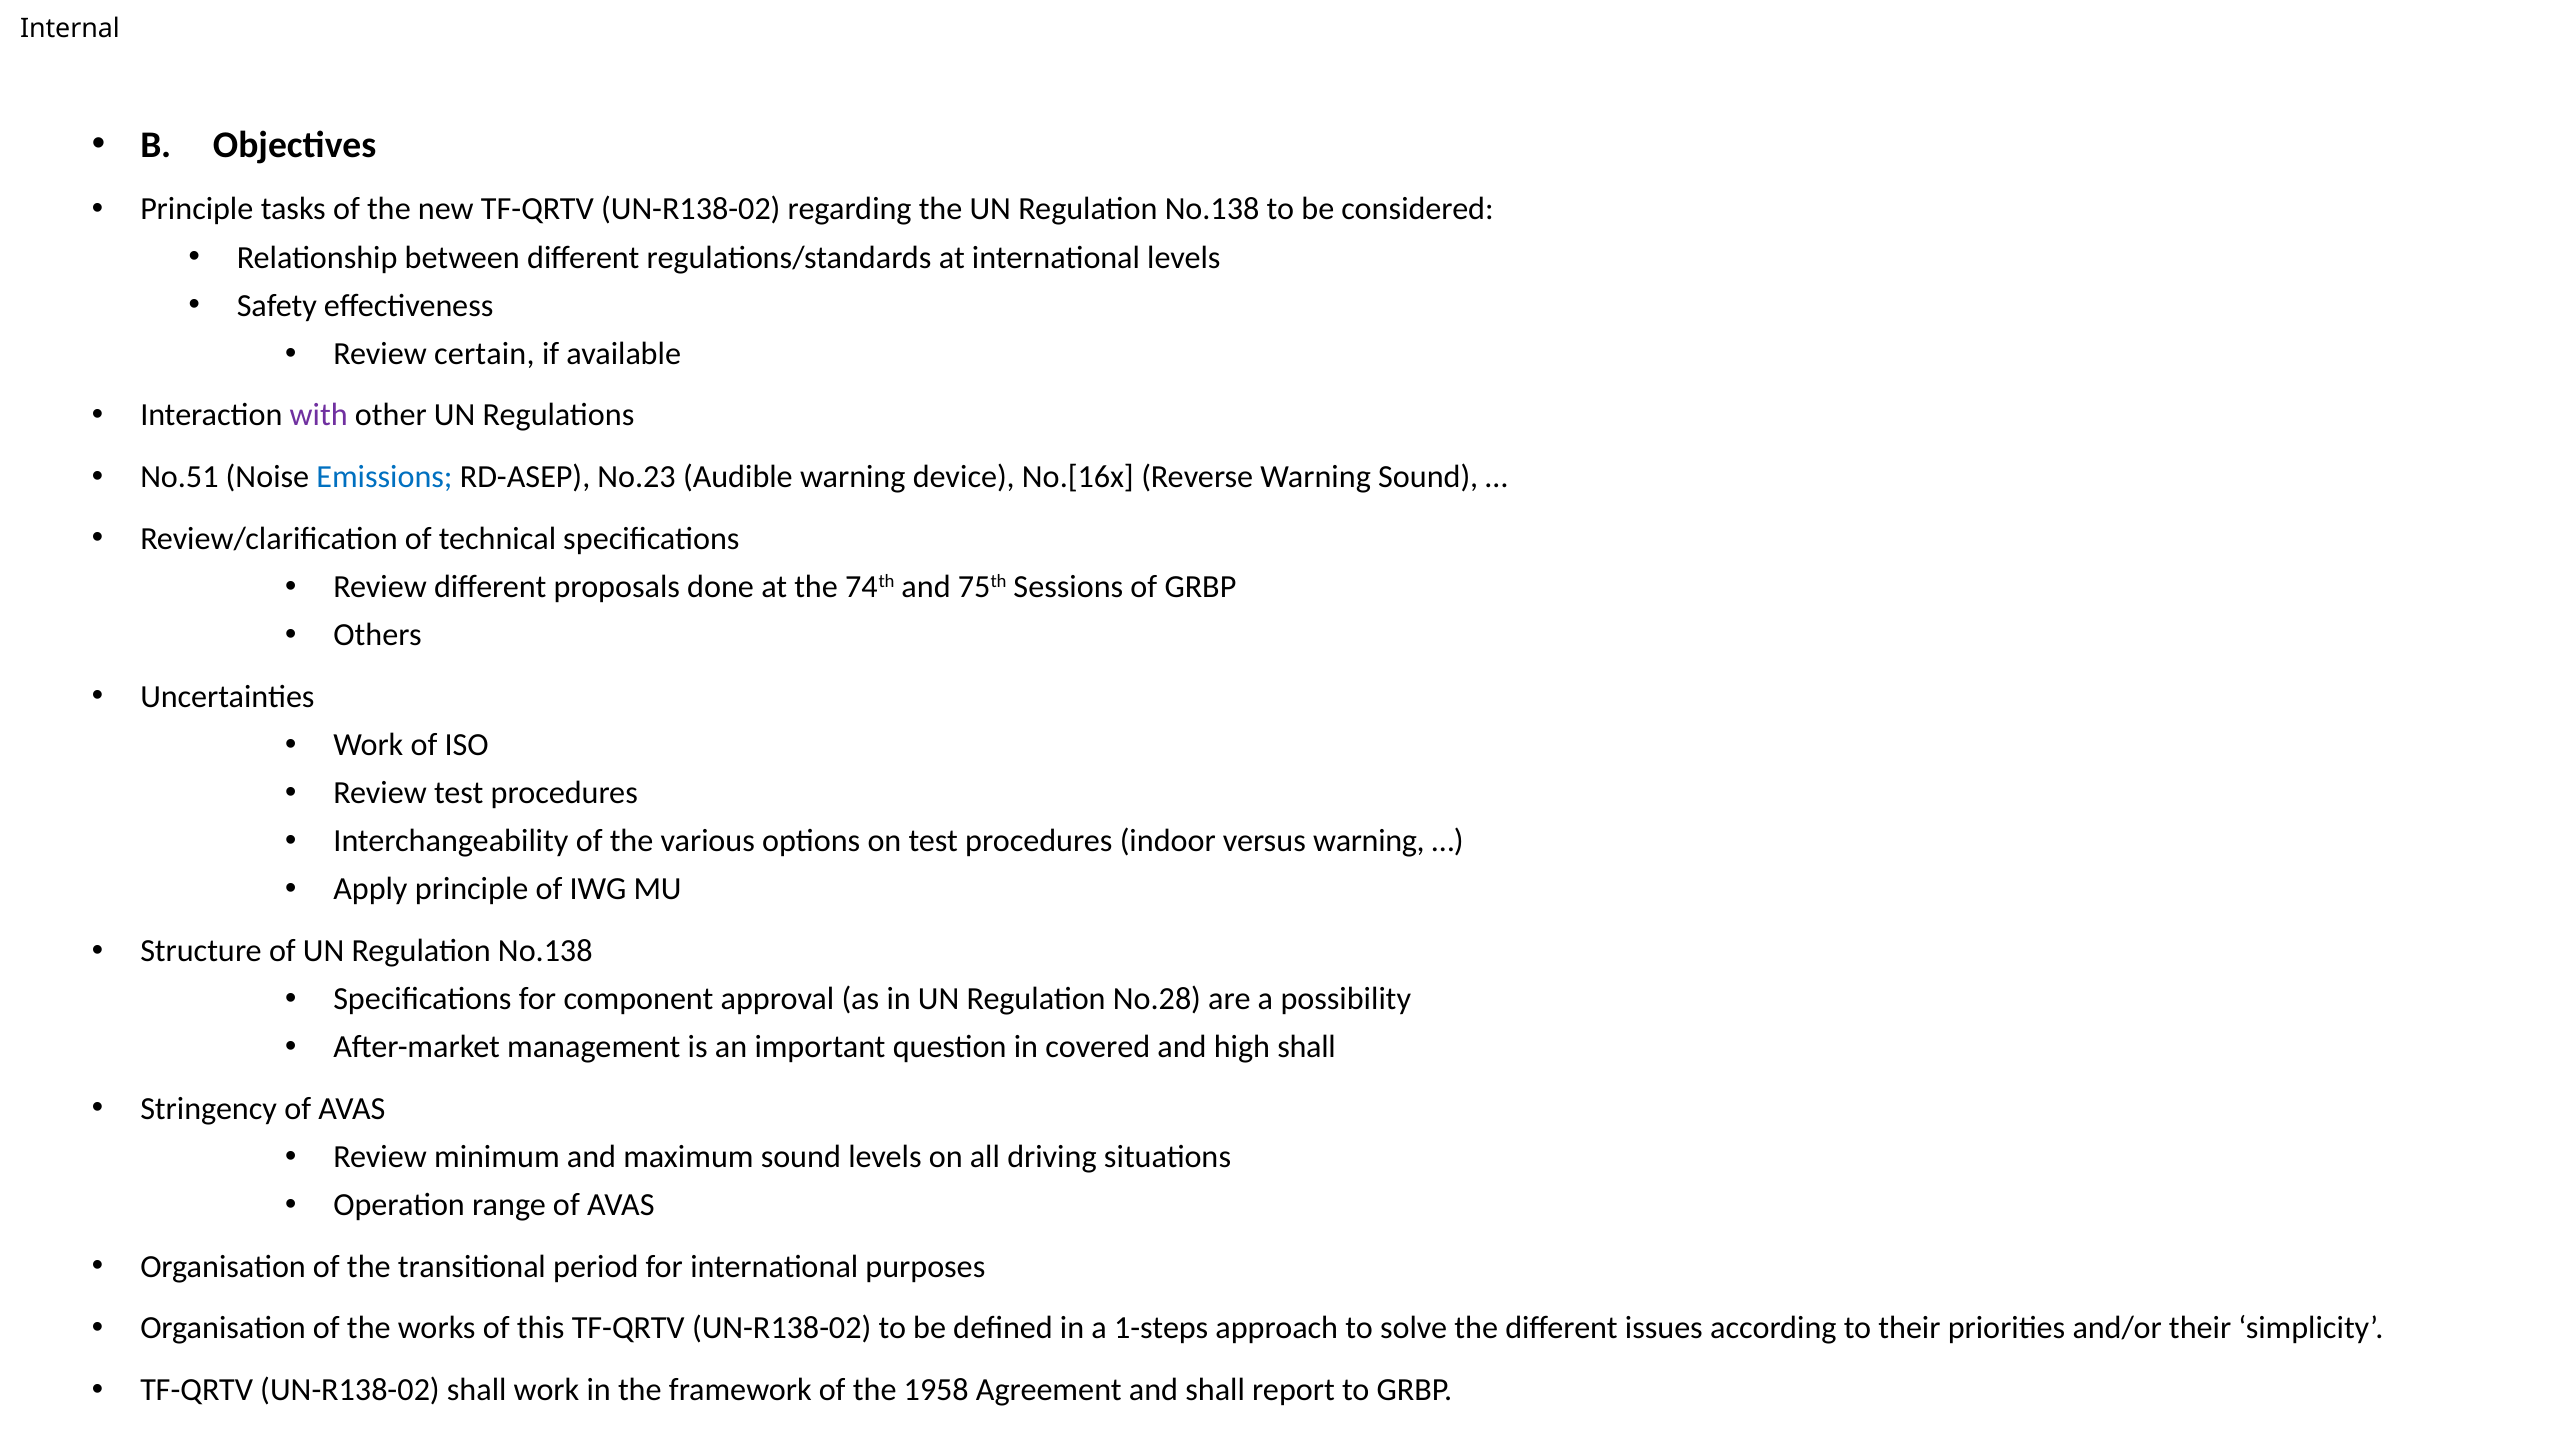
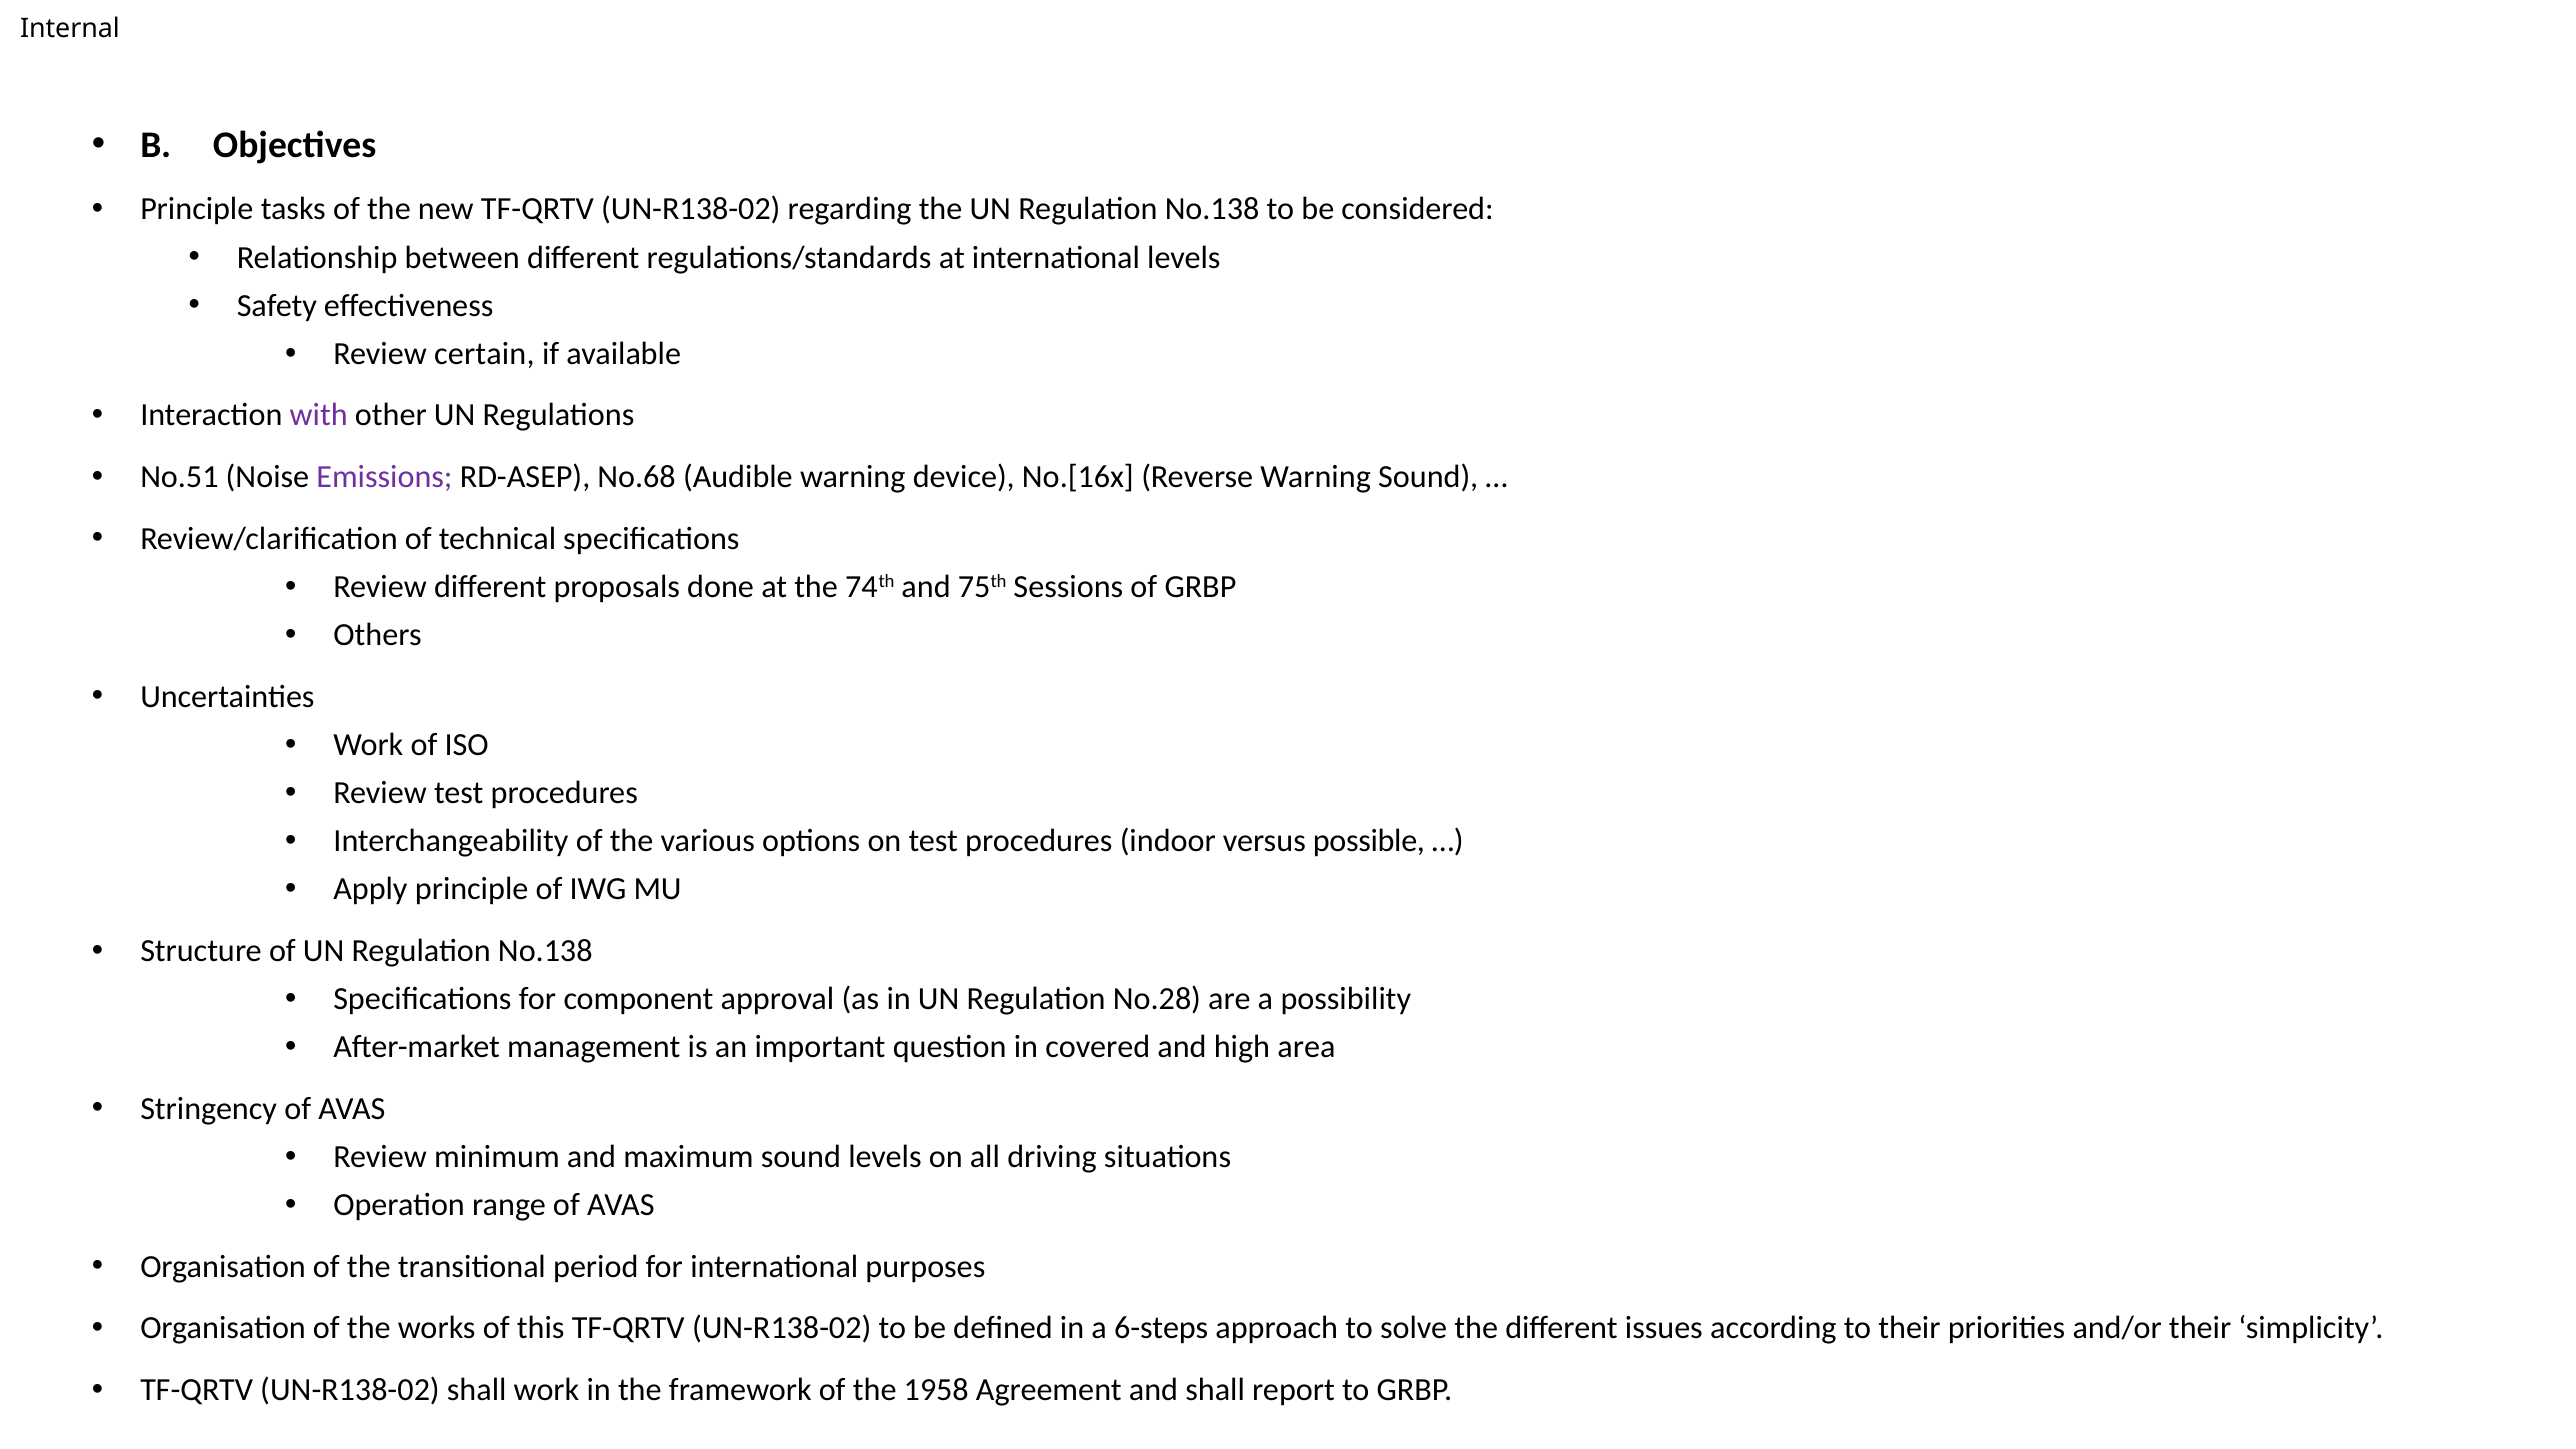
Emissions colour: blue -> purple (384, 477)
No.23: No.23 -> No.68 (637, 477)
versus warning: warning -> possible (1369, 841)
high shall: shall -> area (1306, 1047)
1-steps: 1-steps -> 6-steps (1161, 1328)
